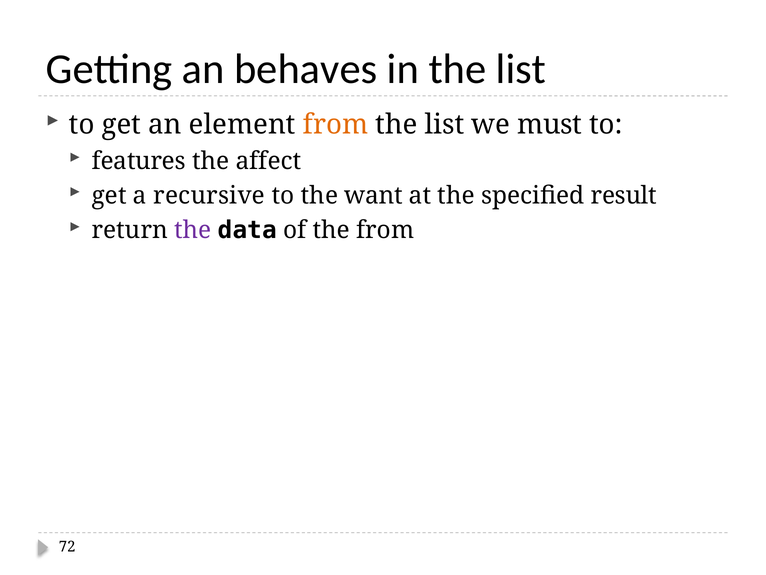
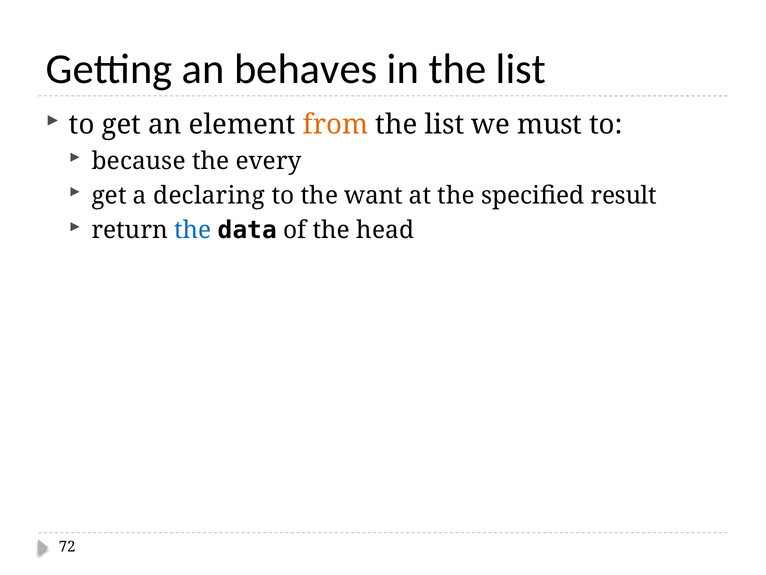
features: features -> because (139, 161)
affect: affect -> every (269, 161)
recursive: recursive -> declaring (209, 195)
the colour: purple -> blue (193, 230)
the from: from -> head (385, 230)
